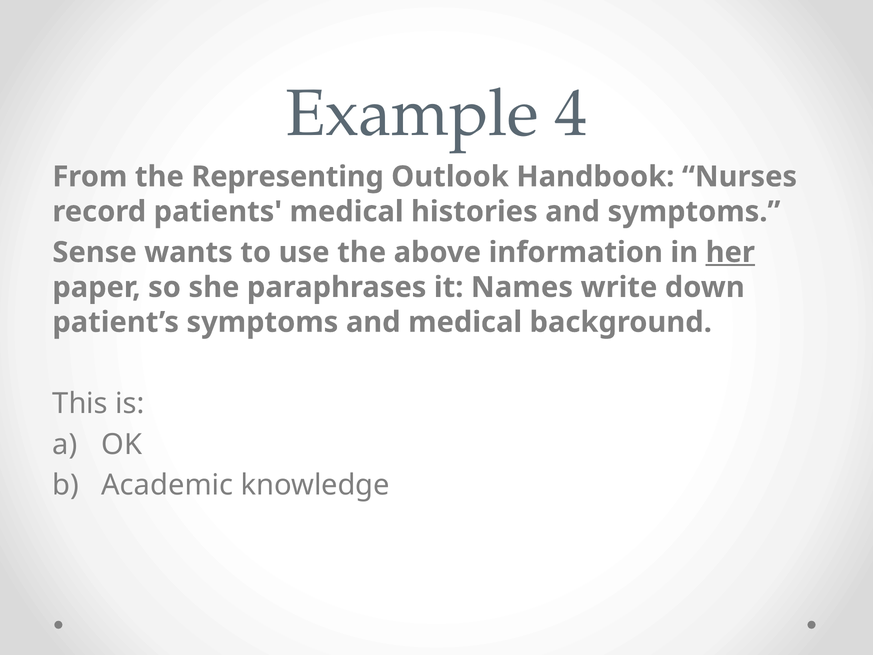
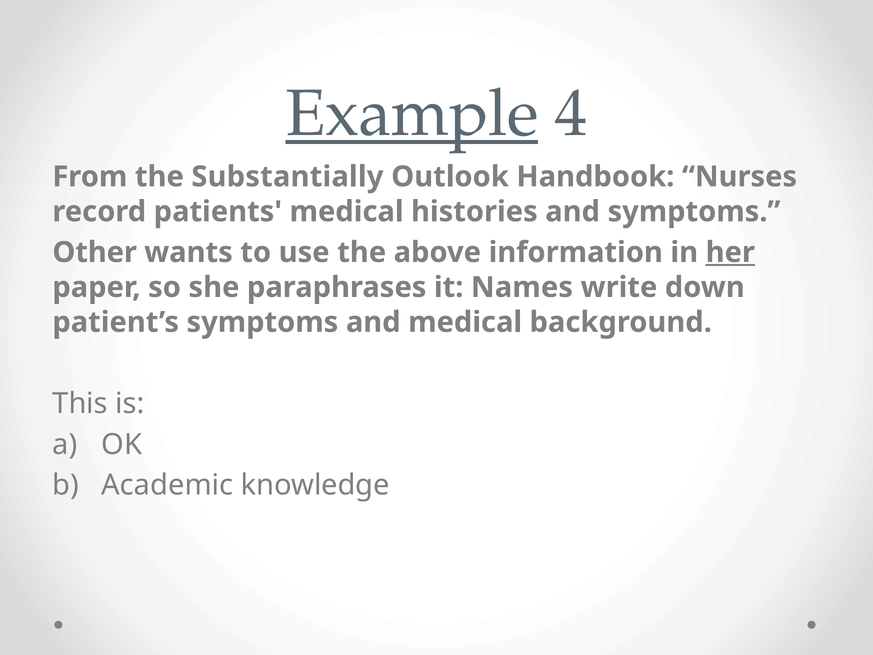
Example underline: none -> present (412, 114)
Representing: Representing -> Substantially (287, 177)
Sense: Sense -> Other (95, 252)
